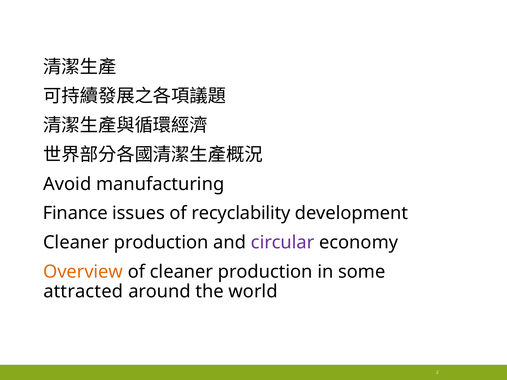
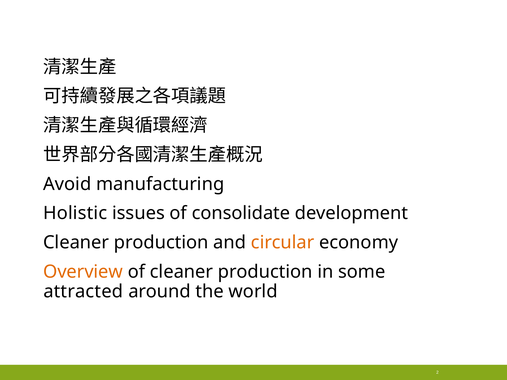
Finance: Finance -> Holistic (75, 213)
recyclability: recyclability -> consolidate (241, 213)
circular colour: purple -> orange (283, 243)
